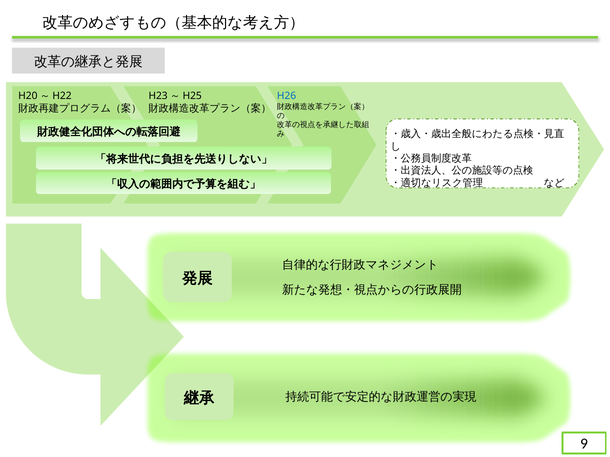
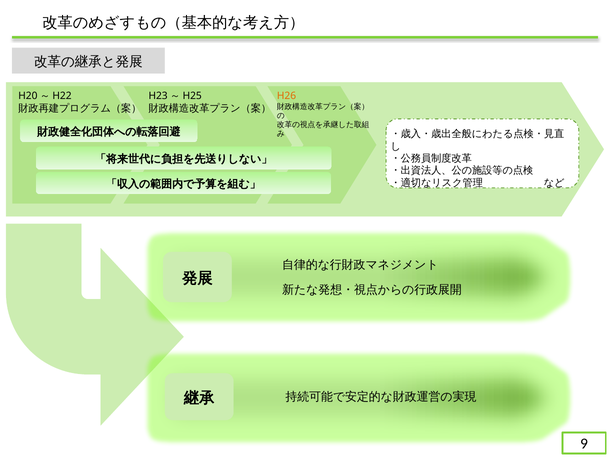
H26 colour: blue -> orange (287, 96)
